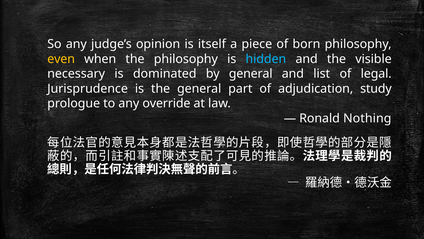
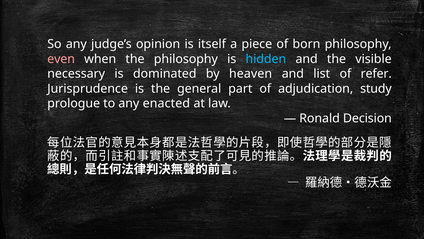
even colour: yellow -> pink (61, 59)
by general: general -> heaven (251, 74)
legal: legal -> refer (376, 74)
override: override -> enacted (166, 103)
Nothing: Nothing -> Decision (367, 118)
